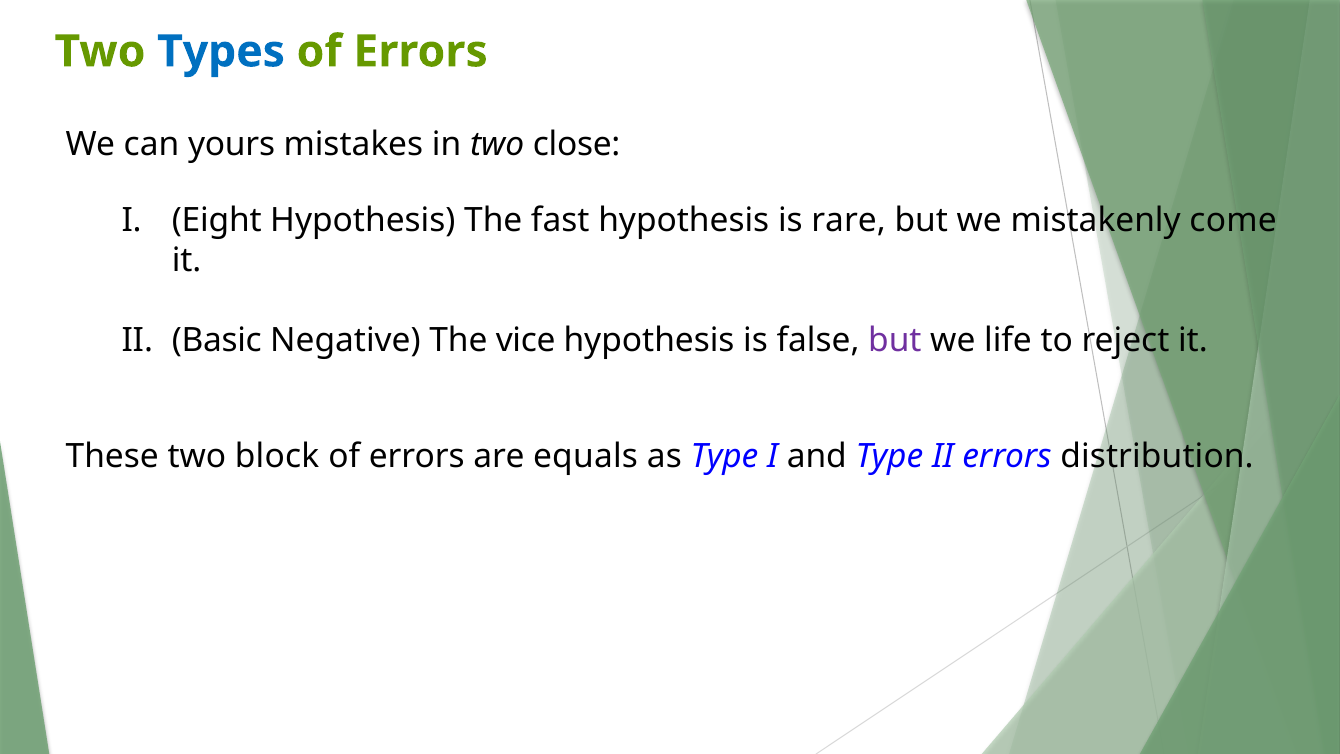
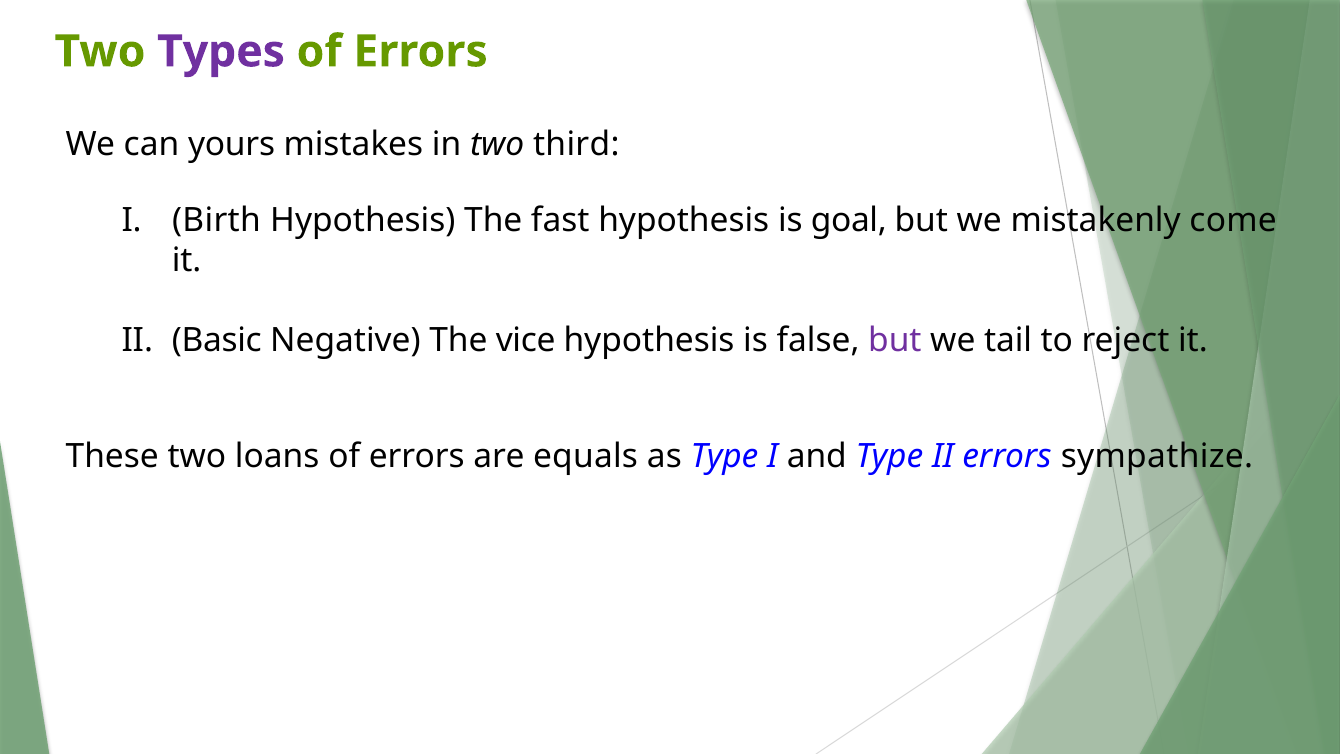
Types colour: blue -> purple (221, 52)
close: close -> third (576, 145)
Eight: Eight -> Birth (216, 220)
rare: rare -> goal (849, 220)
life: life -> tail (1008, 341)
block: block -> loans (277, 456)
distribution: distribution -> sympathize (1157, 456)
